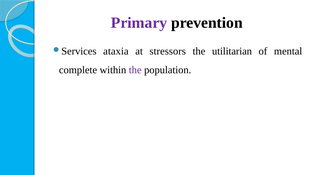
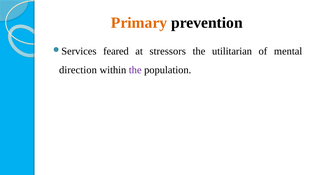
Primary colour: purple -> orange (139, 23)
ataxia: ataxia -> feared (116, 51)
complete: complete -> direction (78, 70)
